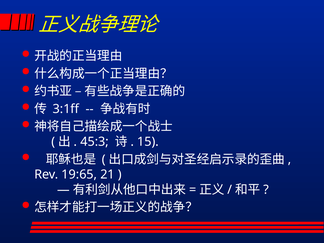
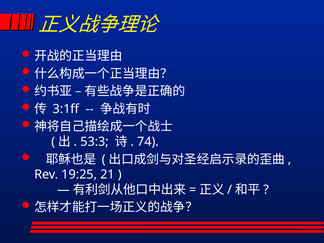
45:3: 45:3 -> 53:3 (95, 142)
15: 15 -> 74 (148, 142)
19:65: 19:65 -> 19:25 (79, 175)
